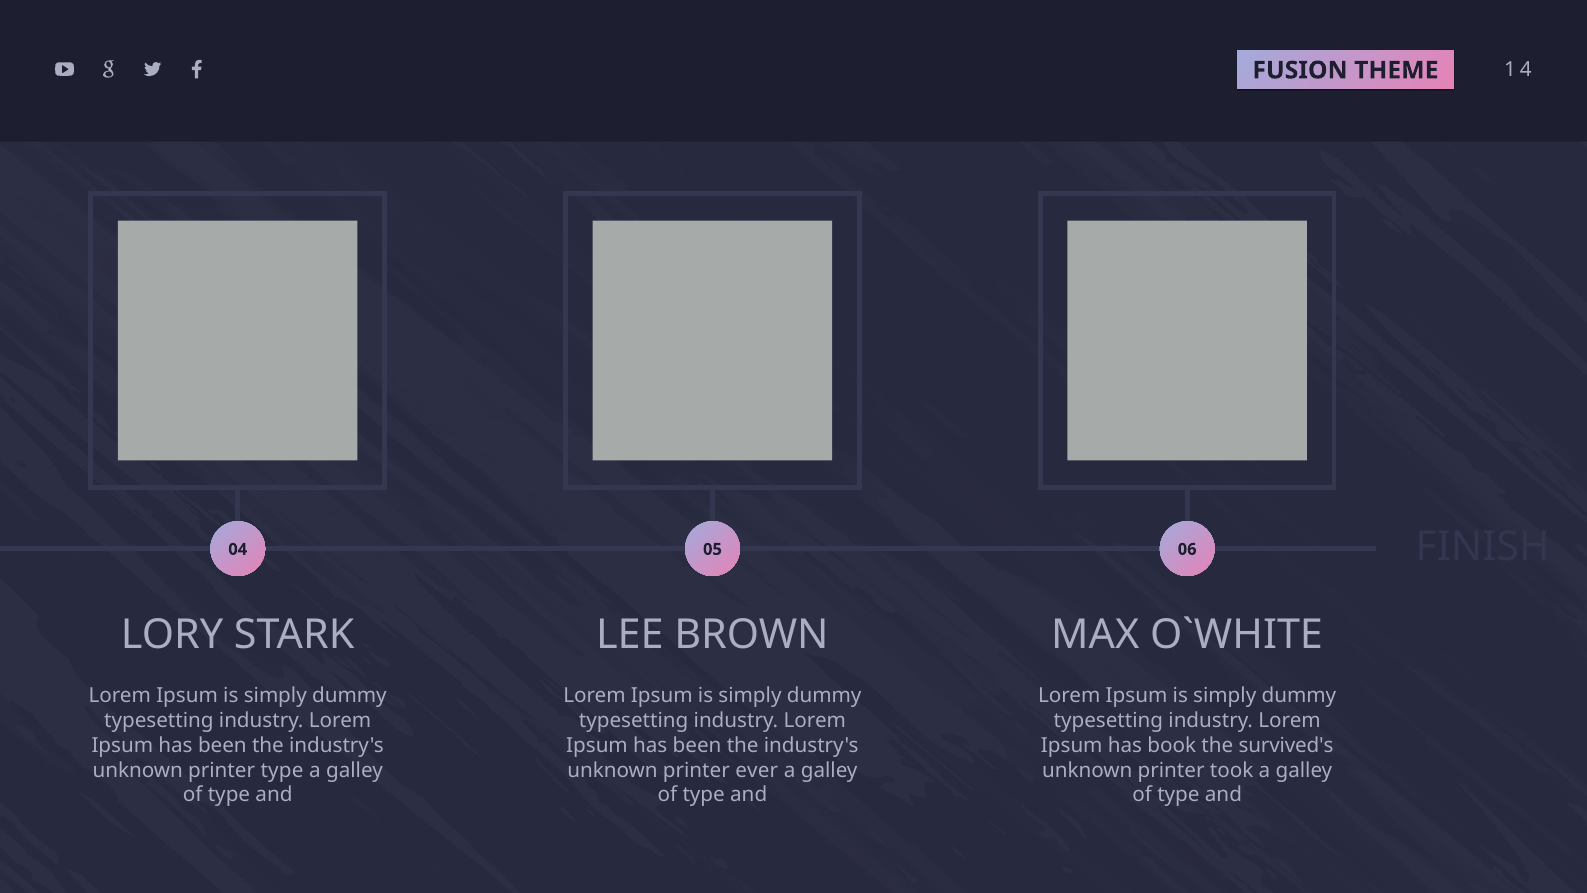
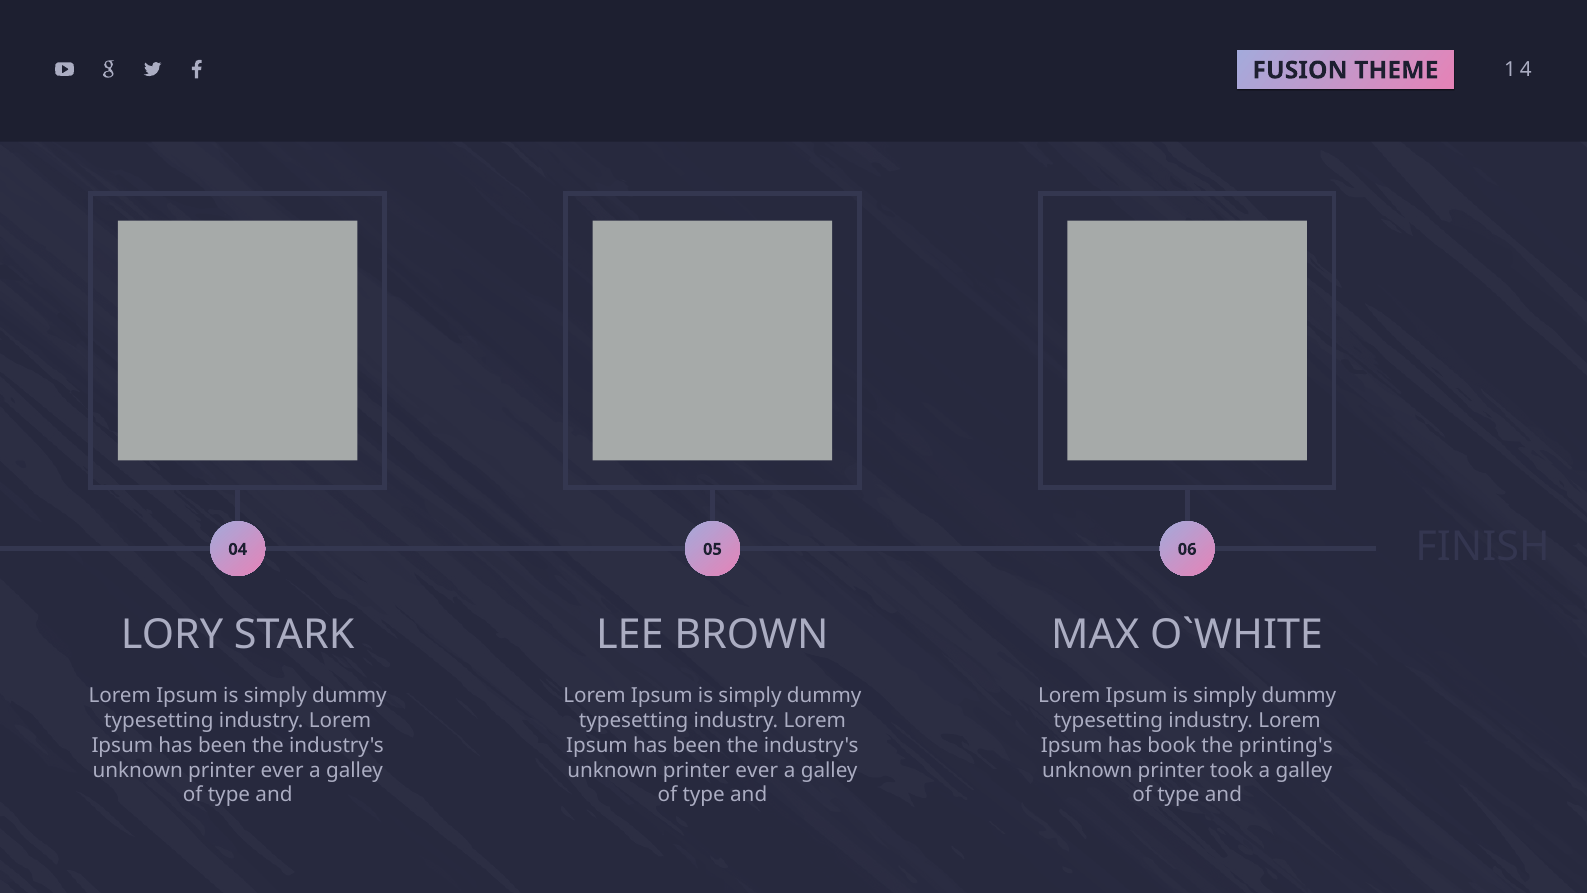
survived's: survived's -> printing's (1286, 745)
type: type -> ever (282, 770)
